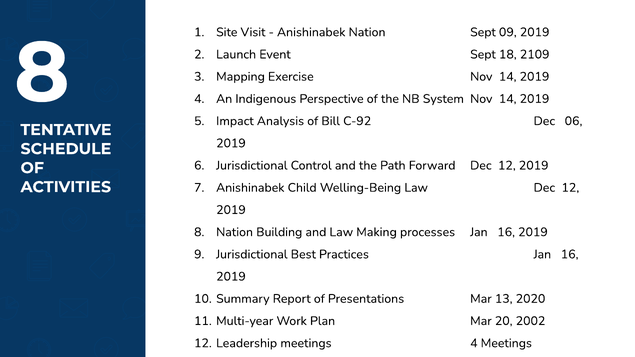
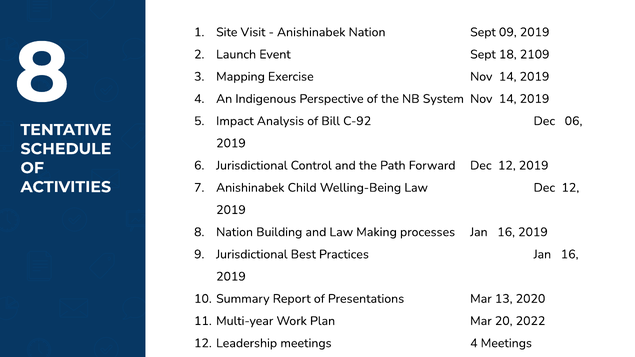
2002: 2002 -> 2022 (531, 321)
